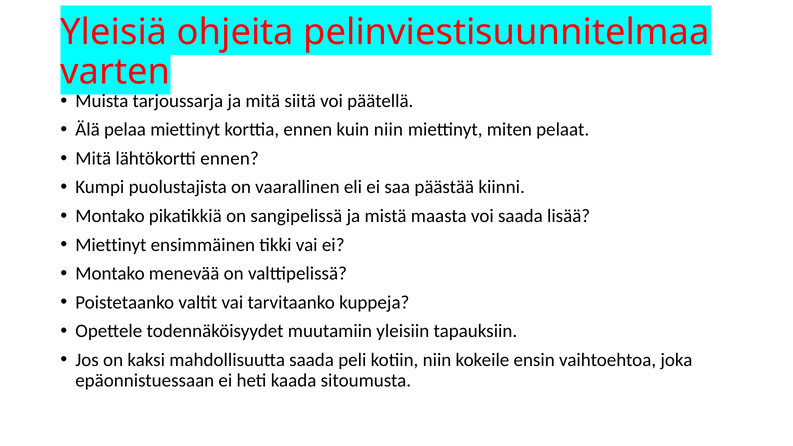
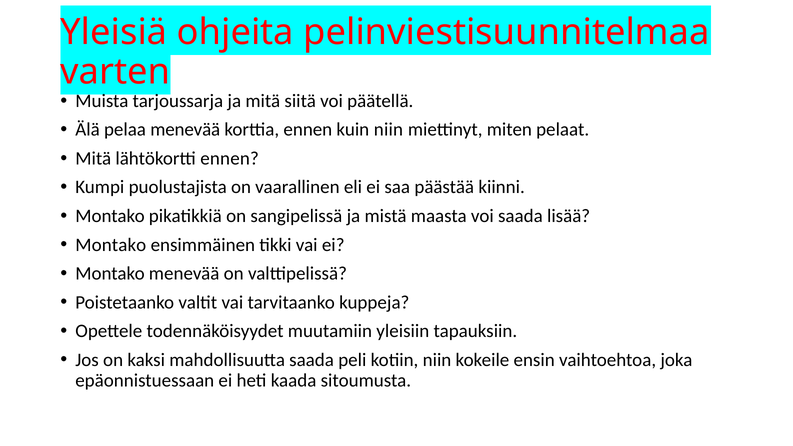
pelaa miettinyt: miettinyt -> menevää (185, 130)
Miettinyt: Miettinyt -> Montako (111, 245)
